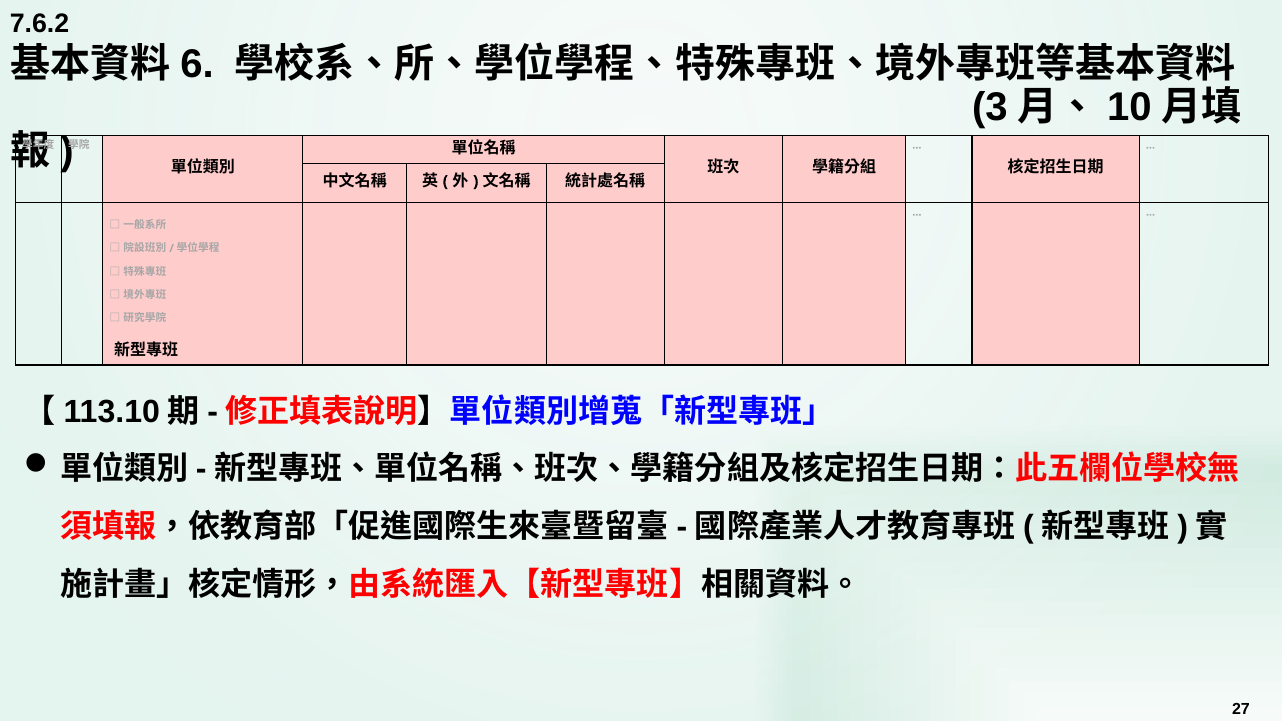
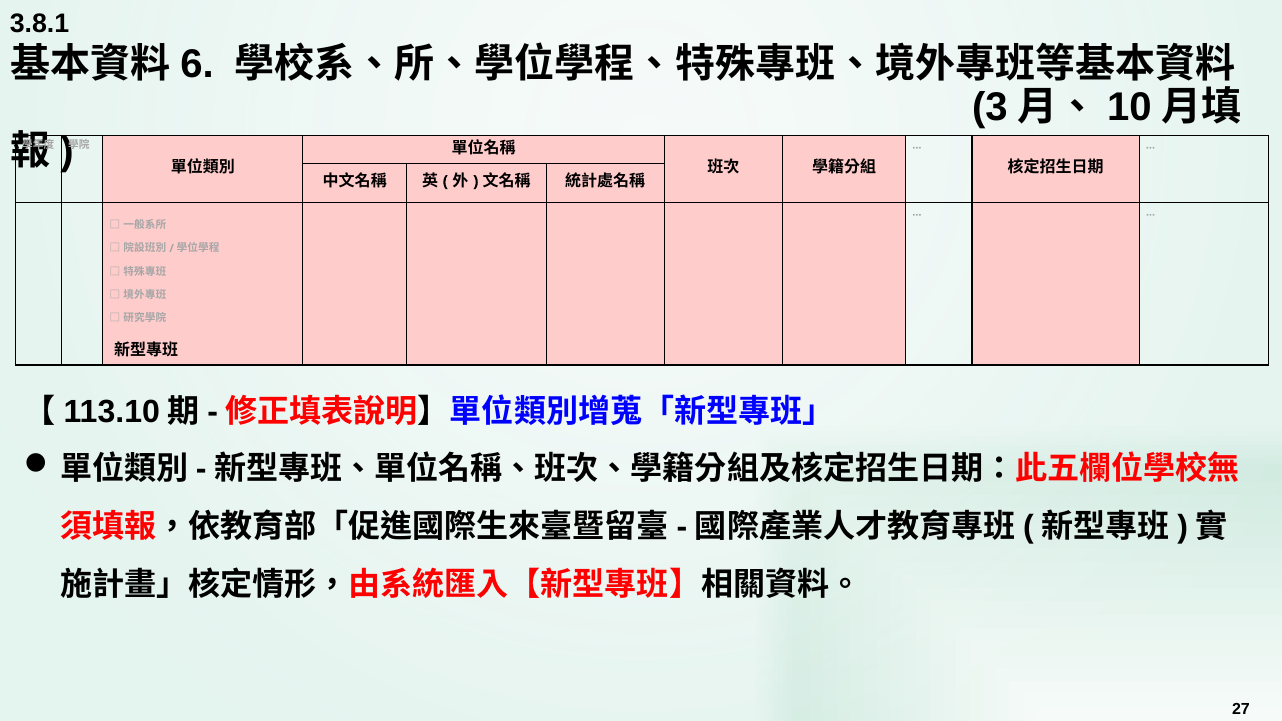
7.6.2: 7.6.2 -> 3.8.1 (40, 23)
